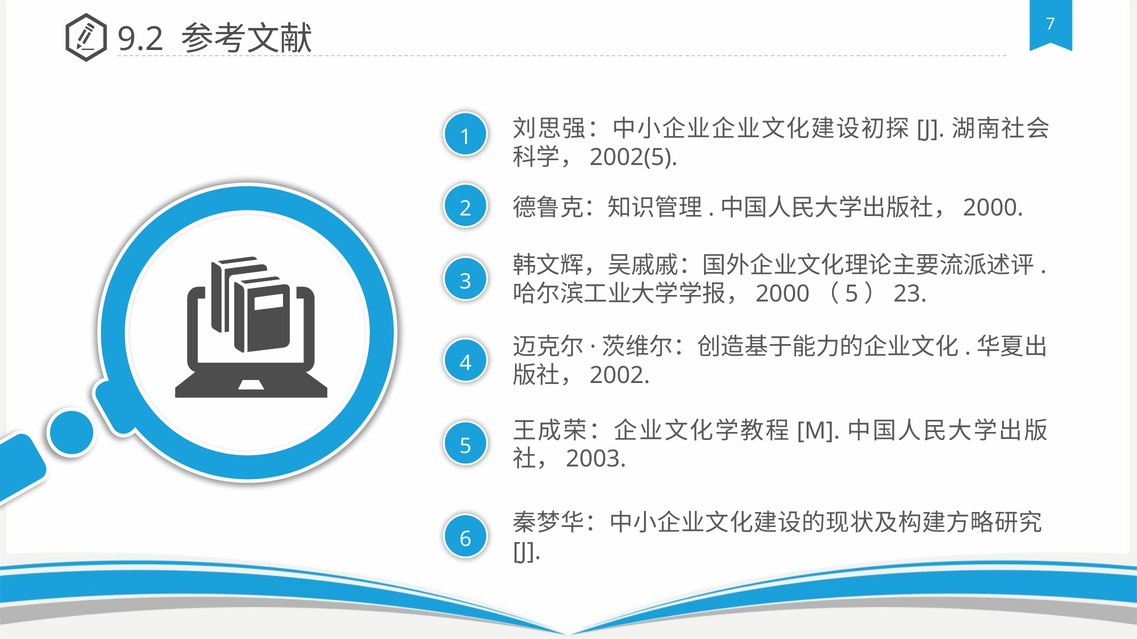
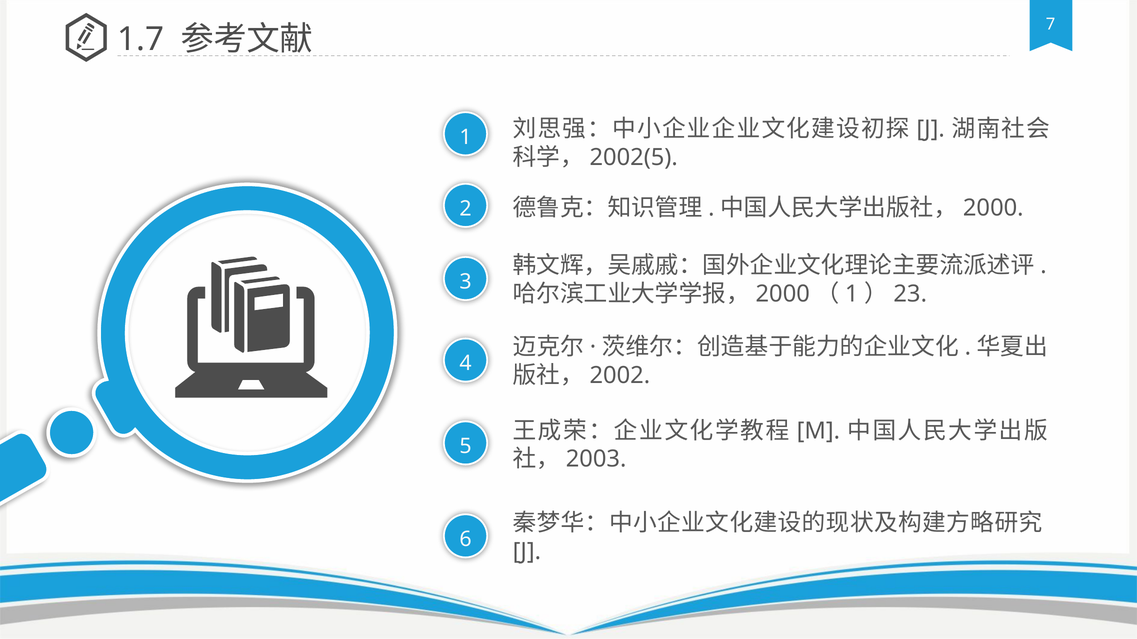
9.2: 9.2 -> 1.7 (141, 39)
5: 5 -> 1 (852, 294)
